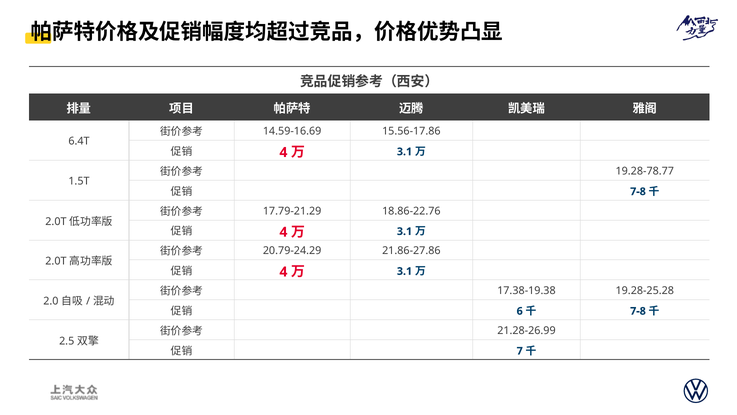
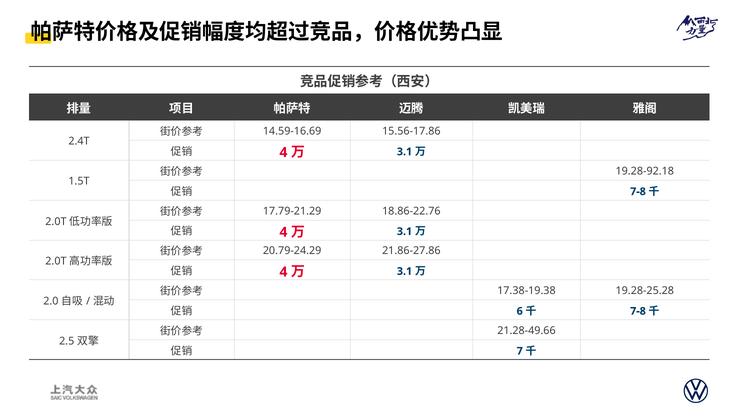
6.4T: 6.4T -> 2.4T (79, 141)
19.28-78.77: 19.28-78.77 -> 19.28-92.18 (645, 171)
21.28-26.99: 21.28-26.99 -> 21.28-49.66 (526, 330)
